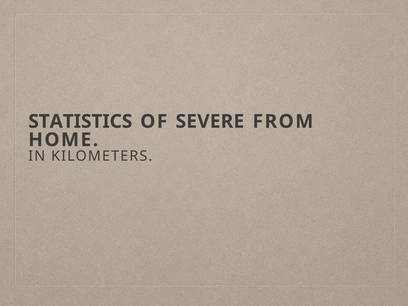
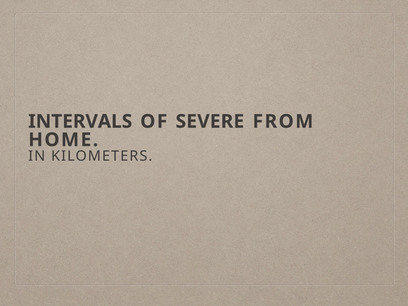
STATISTICS: STATISTICS -> INTERVALS (80, 121)
